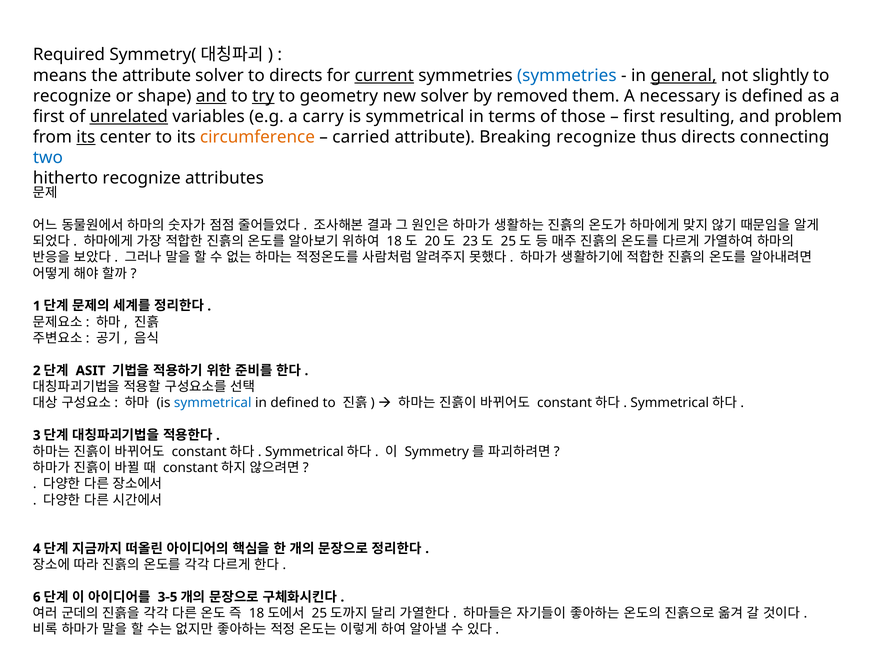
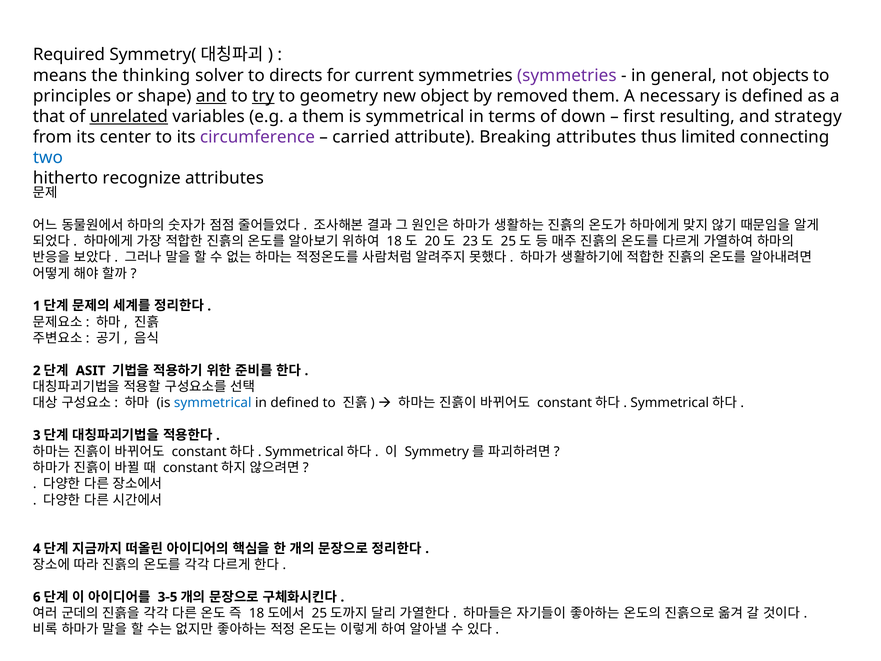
the attribute: attribute -> thinking (156, 75)
current underline: present -> none (384, 75)
symmetries colour: blue -> purple (567, 75)
general underline: present -> none (684, 75)
slightly: slightly -> objects (781, 75)
recognize: recognize -> principles (72, 96)
new solver: solver -> object (445, 96)
first: first -> that (49, 117)
a carry: carry -> them (323, 117)
those: those -> down (583, 117)
problem: problem -> strategy (808, 117)
its underline: present -> none (86, 137)
circumference colour: orange -> purple (257, 137)
Breaking recognize: recognize -> attributes (596, 137)
thus directs: directs -> limited (708, 137)
